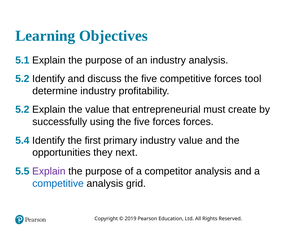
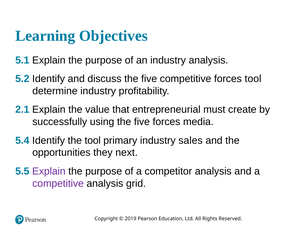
5.2: 5.2 -> 2.1 (22, 109)
forces forces: forces -> media (198, 122)
the first: first -> tool (93, 140)
industry value: value -> sales (191, 140)
competitive colour: blue -> purple (58, 183)
